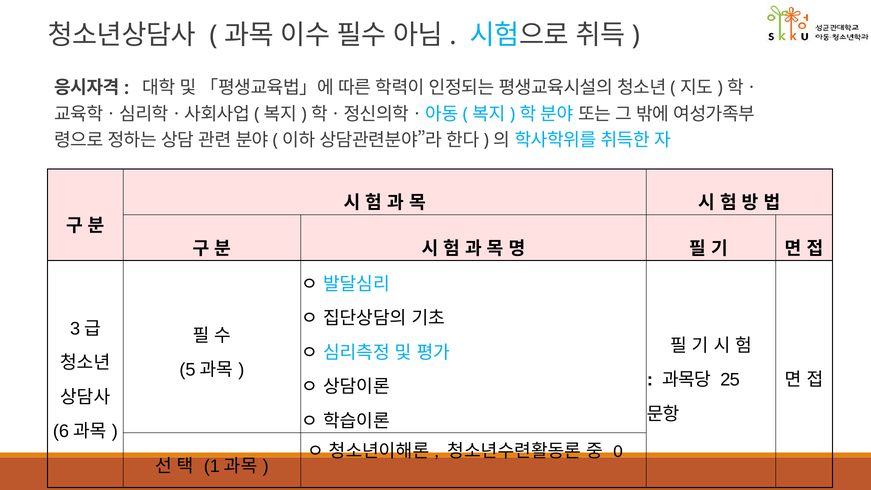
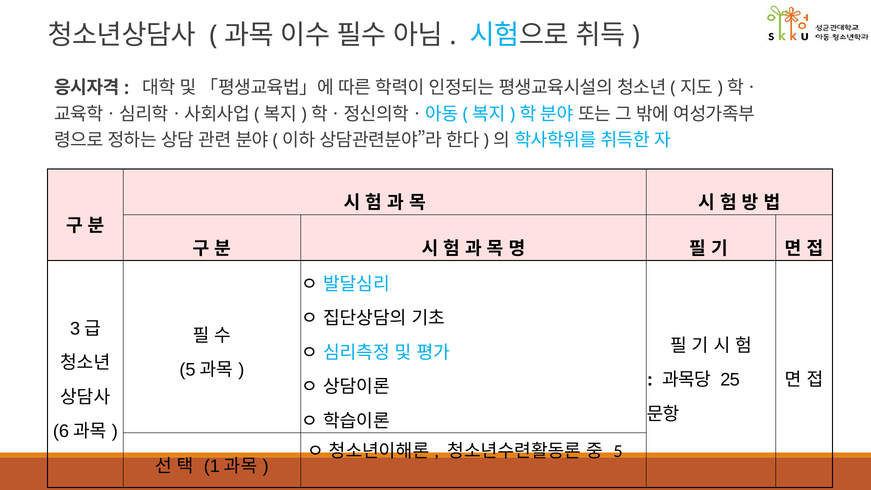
0: 0 -> 5 (618, 451)
